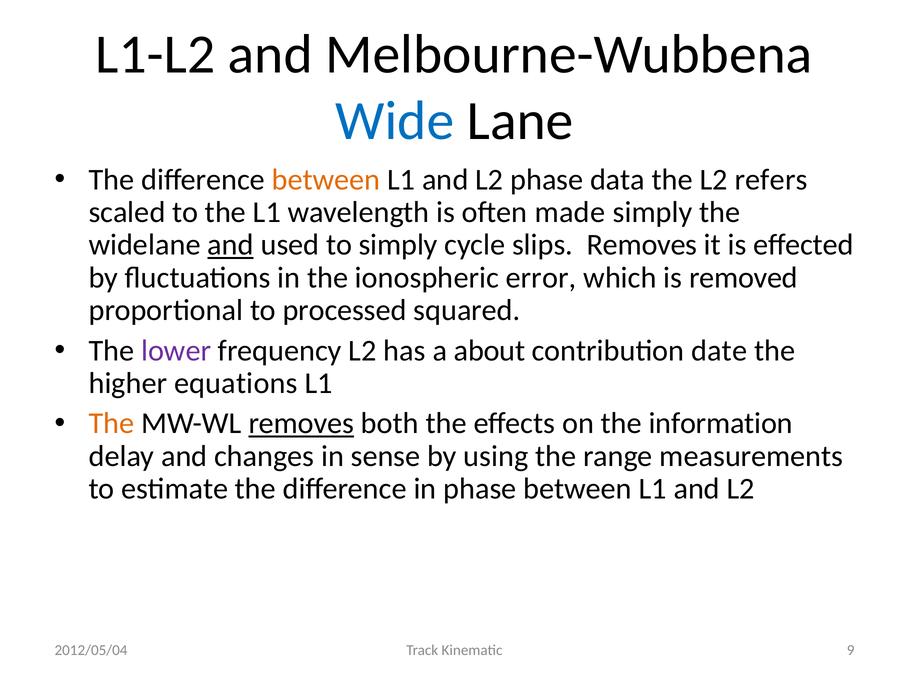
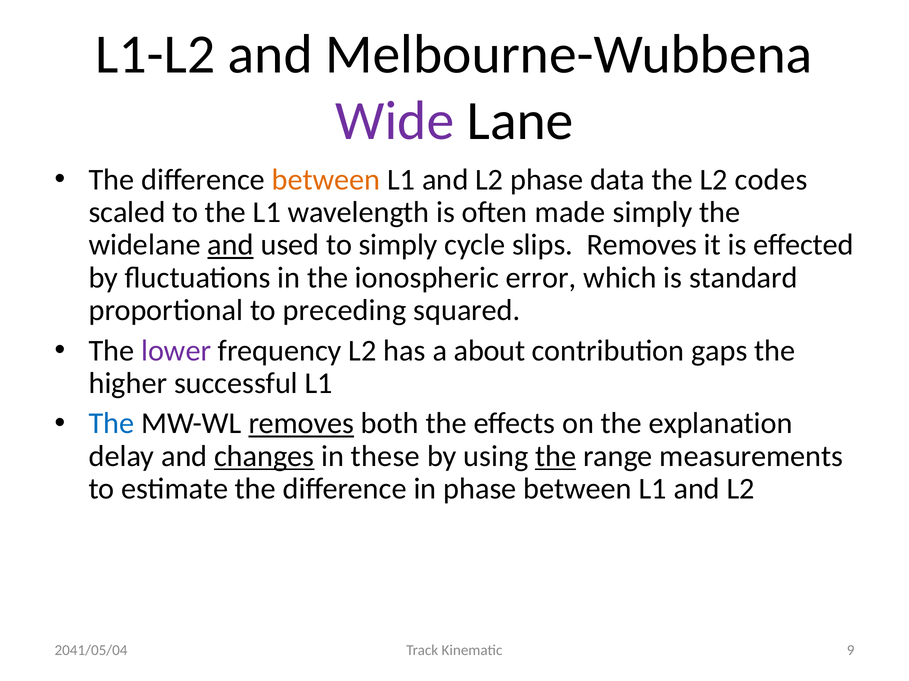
Wide colour: blue -> purple (395, 121)
refers: refers -> codes (771, 180)
removed: removed -> standard (743, 278)
processed: processed -> preceding (344, 311)
date: date -> gaps (719, 351)
equations: equations -> successful (236, 384)
The colour: orange -> blue (111, 424)
information: information -> explanation (721, 424)
changes underline: none -> present (264, 457)
sense: sense -> these (385, 457)
the underline: none -> present (556, 457)
2012/05/04: 2012/05/04 -> 2041/05/04 (91, 651)
